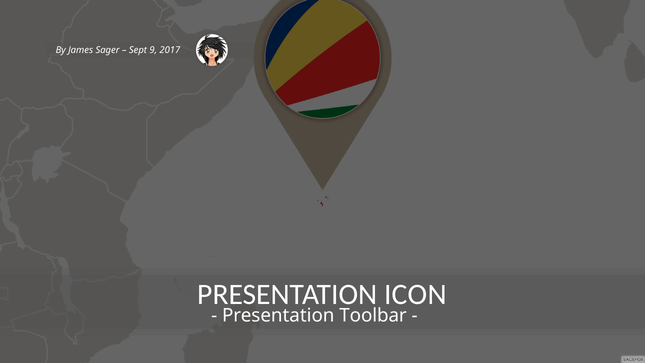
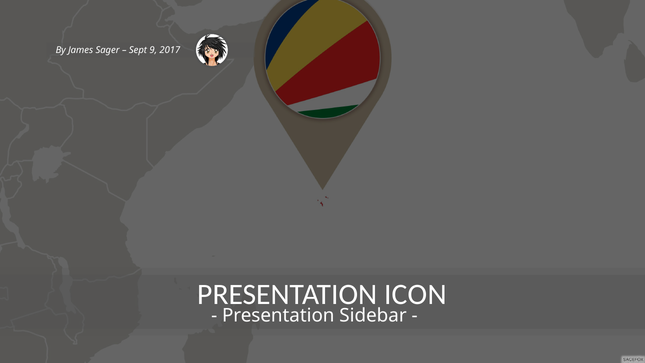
Toolbar: Toolbar -> Sidebar (373, 315)
